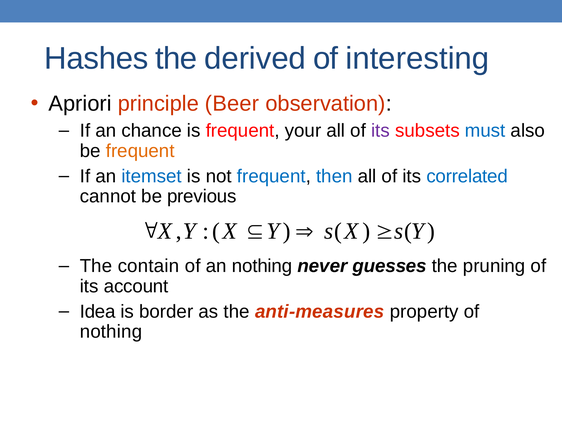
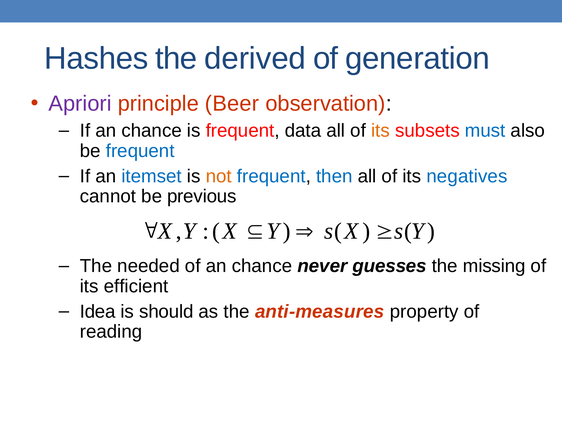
interesting: interesting -> generation (418, 58)
Apriori colour: black -> purple (80, 103)
your: your -> data (303, 130)
its colour: purple -> orange (380, 130)
frequent colour: orange -> blue (140, 151)
not colour: black -> orange (219, 176)
correlated: correlated -> negatives (467, 176)
contain: contain -> needed (149, 266)
of an nothing: nothing -> chance (262, 266)
pruning: pruning -> missing (494, 266)
account: account -> efficient (136, 286)
border: border -> should (166, 311)
nothing: nothing -> reading (111, 331)
